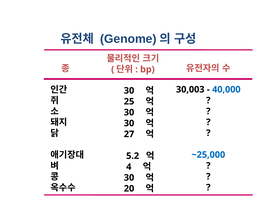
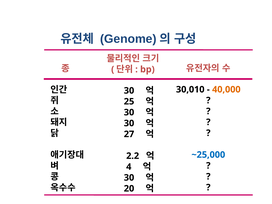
30,003: 30,003 -> 30,010 (190, 89)
40,000 colour: blue -> orange (226, 89)
5.2: 5.2 -> 2.2 (133, 156)
